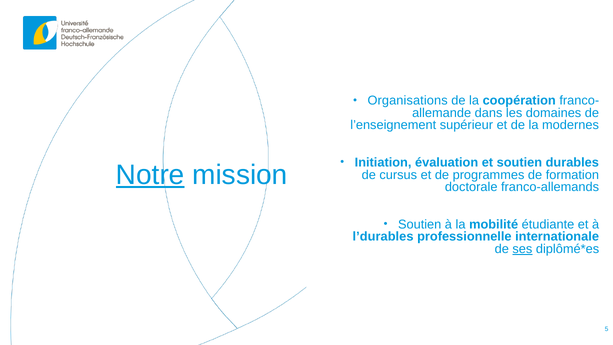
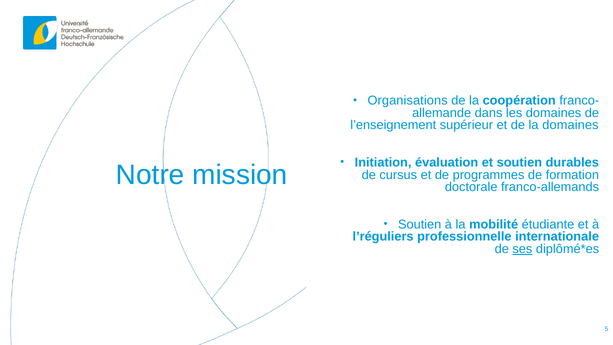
la modernes: modernes -> domaines (570, 125)
Notre underline: present -> none (150, 175)
l’durables: l’durables -> l’réguliers (383, 237)
